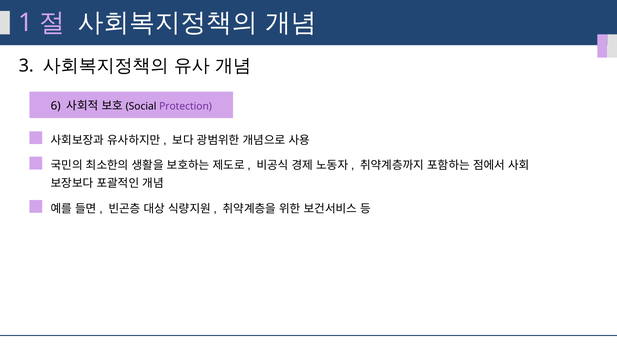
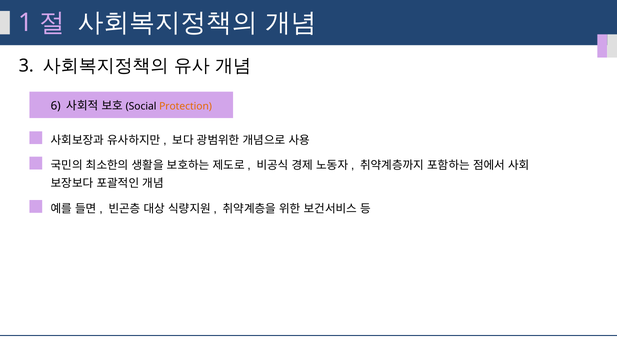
Protection colour: purple -> orange (186, 106)
